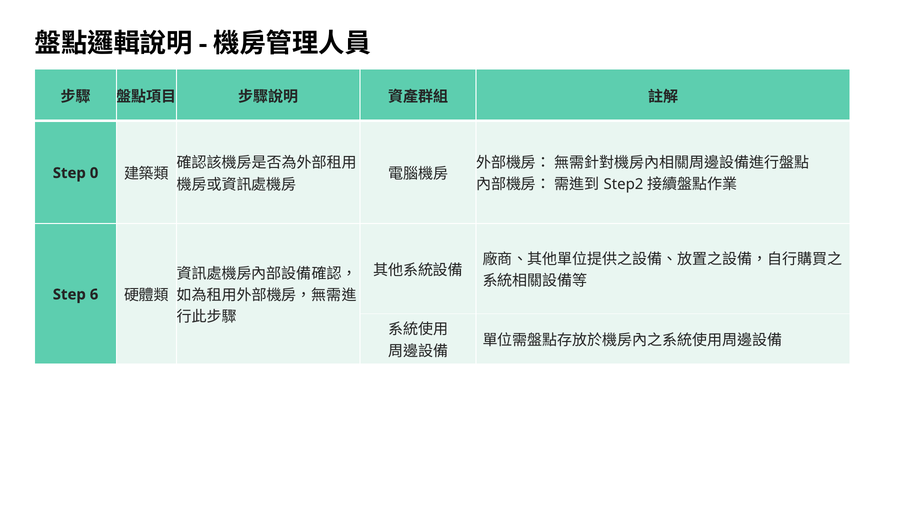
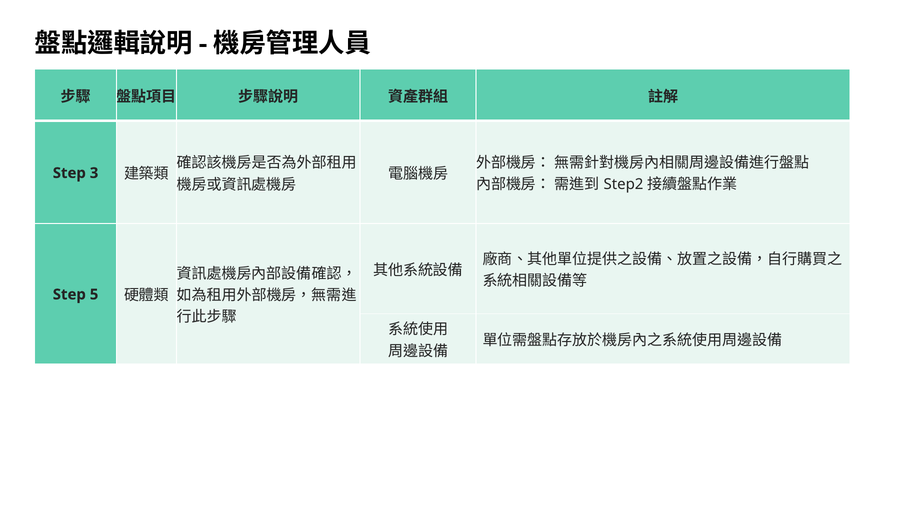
0: 0 -> 3 (94, 173)
6: 6 -> 5 (94, 295)
